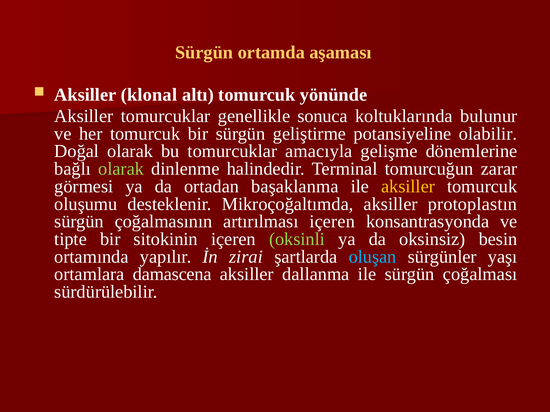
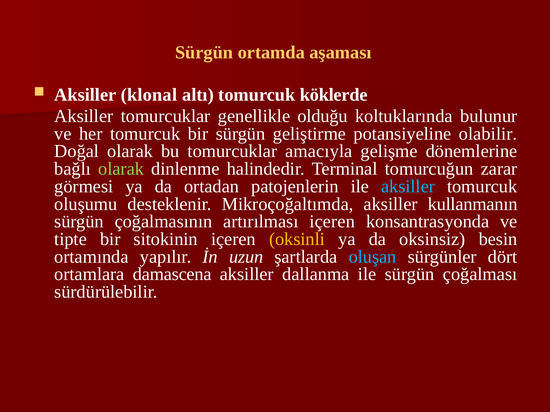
yönünde: yönünde -> köklerde (334, 95)
sonuca: sonuca -> olduğu (323, 116)
başaklanma: başaklanma -> patojenlerin (295, 187)
aksiller colour: yellow -> light blue (408, 187)
protoplastın: protoplastın -> kullanmanın (473, 204)
oksinli colour: light green -> yellow (297, 239)
zirai: zirai -> uzun (246, 257)
yaşı: yaşı -> dört (503, 257)
